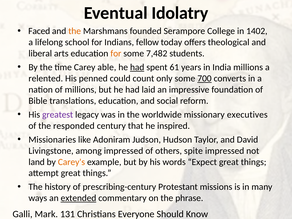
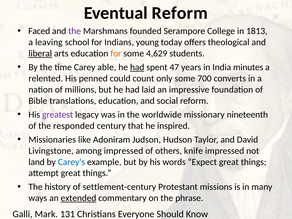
Eventual Idolatry: Idolatry -> Reform (180, 13)
the colour: orange -> purple (75, 31)
1402: 1402 -> 1813 (257, 31)
lifelong: lifelong -> leaving (49, 42)
fellow: fellow -> young (147, 42)
liberal underline: none -> present (40, 53)
7,482: 7,482 -> 4,629 (157, 53)
61: 61 -> 47 (174, 67)
India millions: millions -> minutes (248, 67)
700 underline: present -> none (204, 78)
executives: executives -> nineteenth (247, 115)
spite: spite -> knife (193, 151)
Carey's colour: orange -> blue (71, 162)
prescribing-century: prescribing-century -> settlement-century (119, 187)
